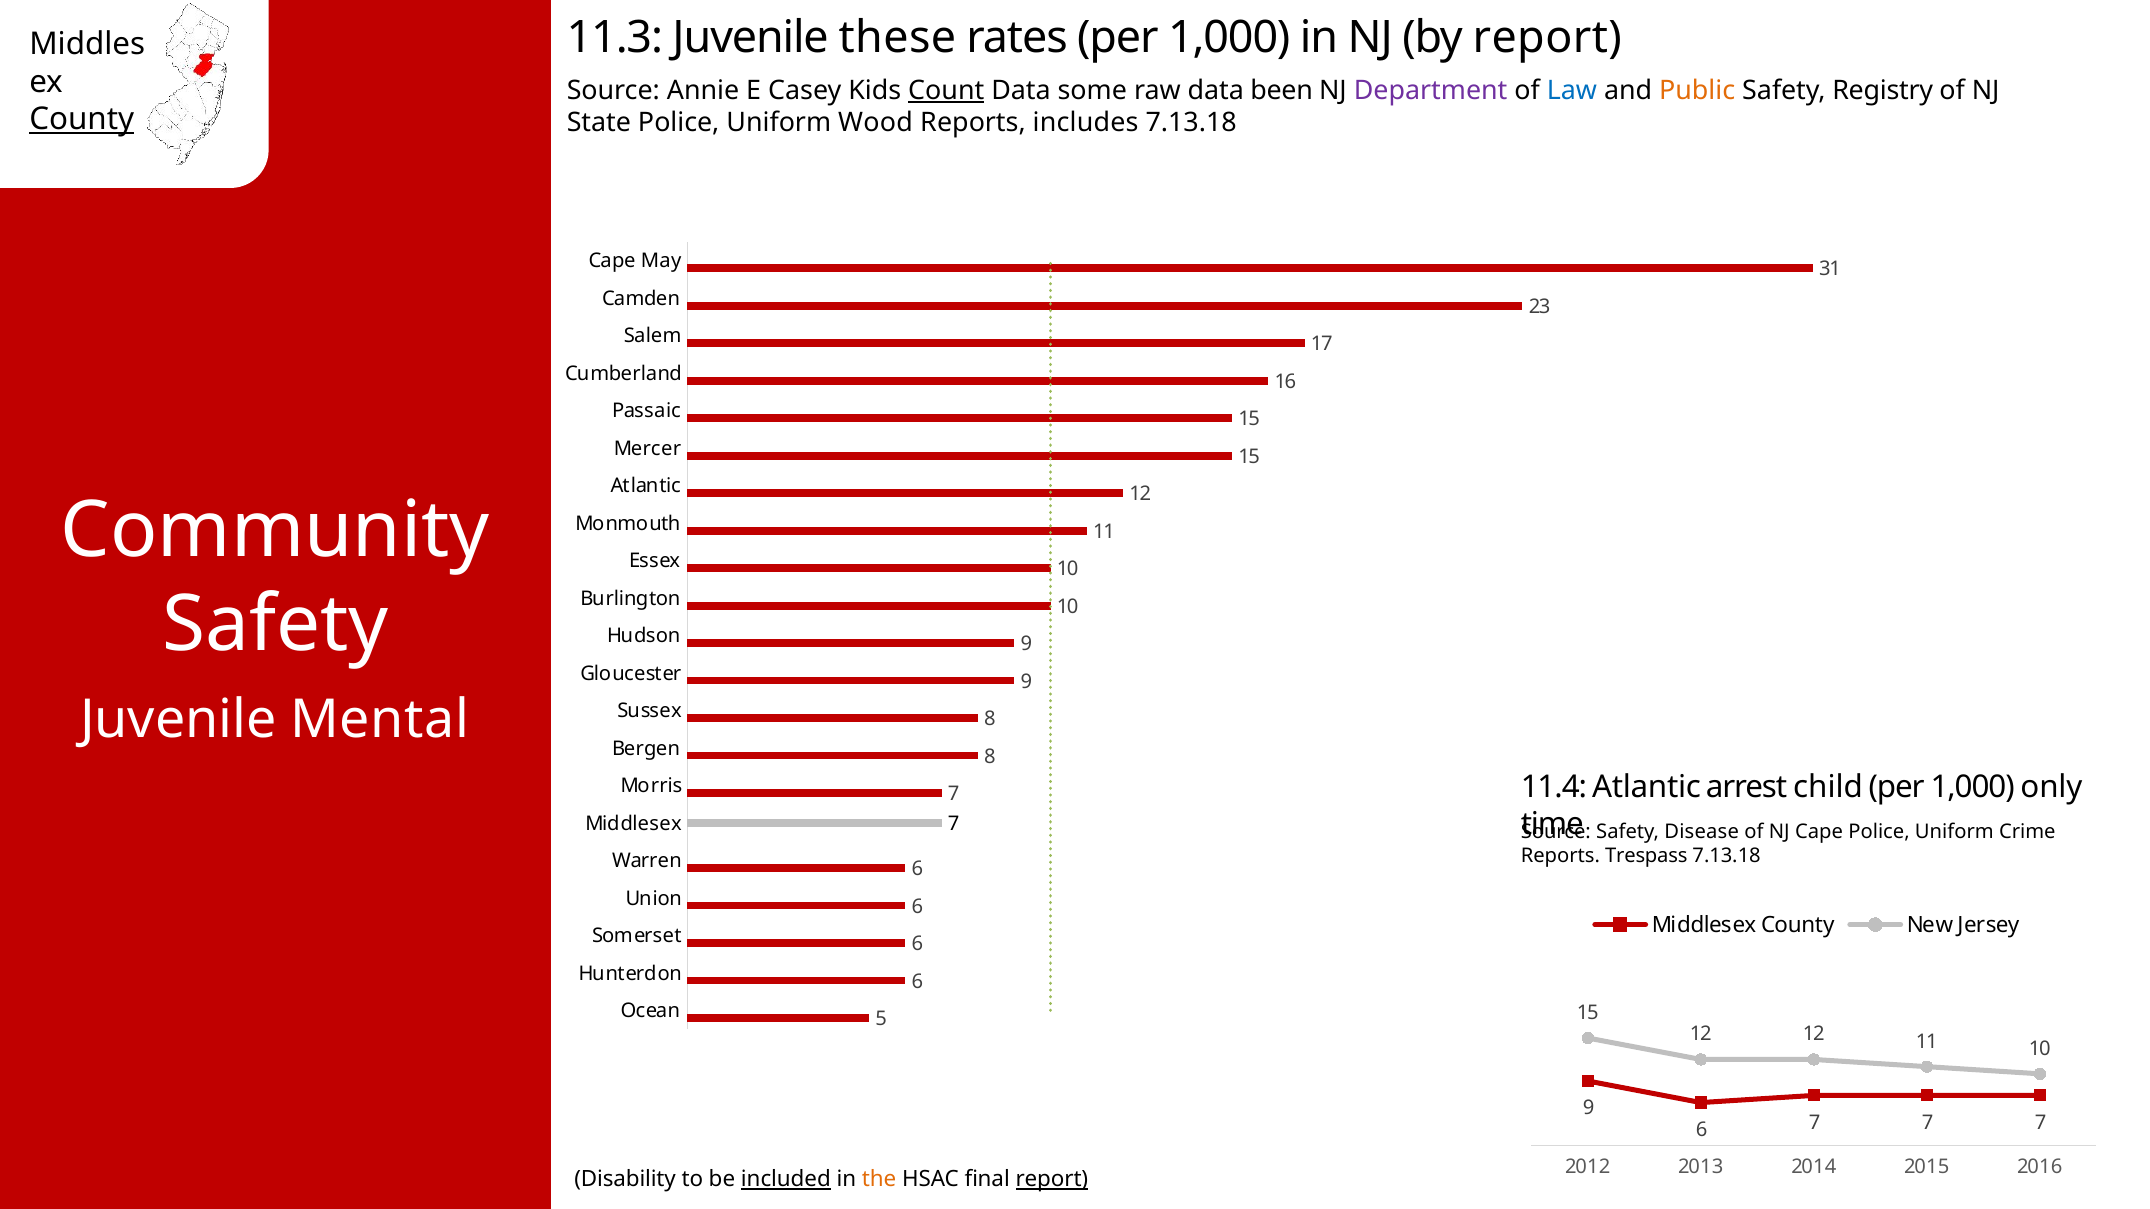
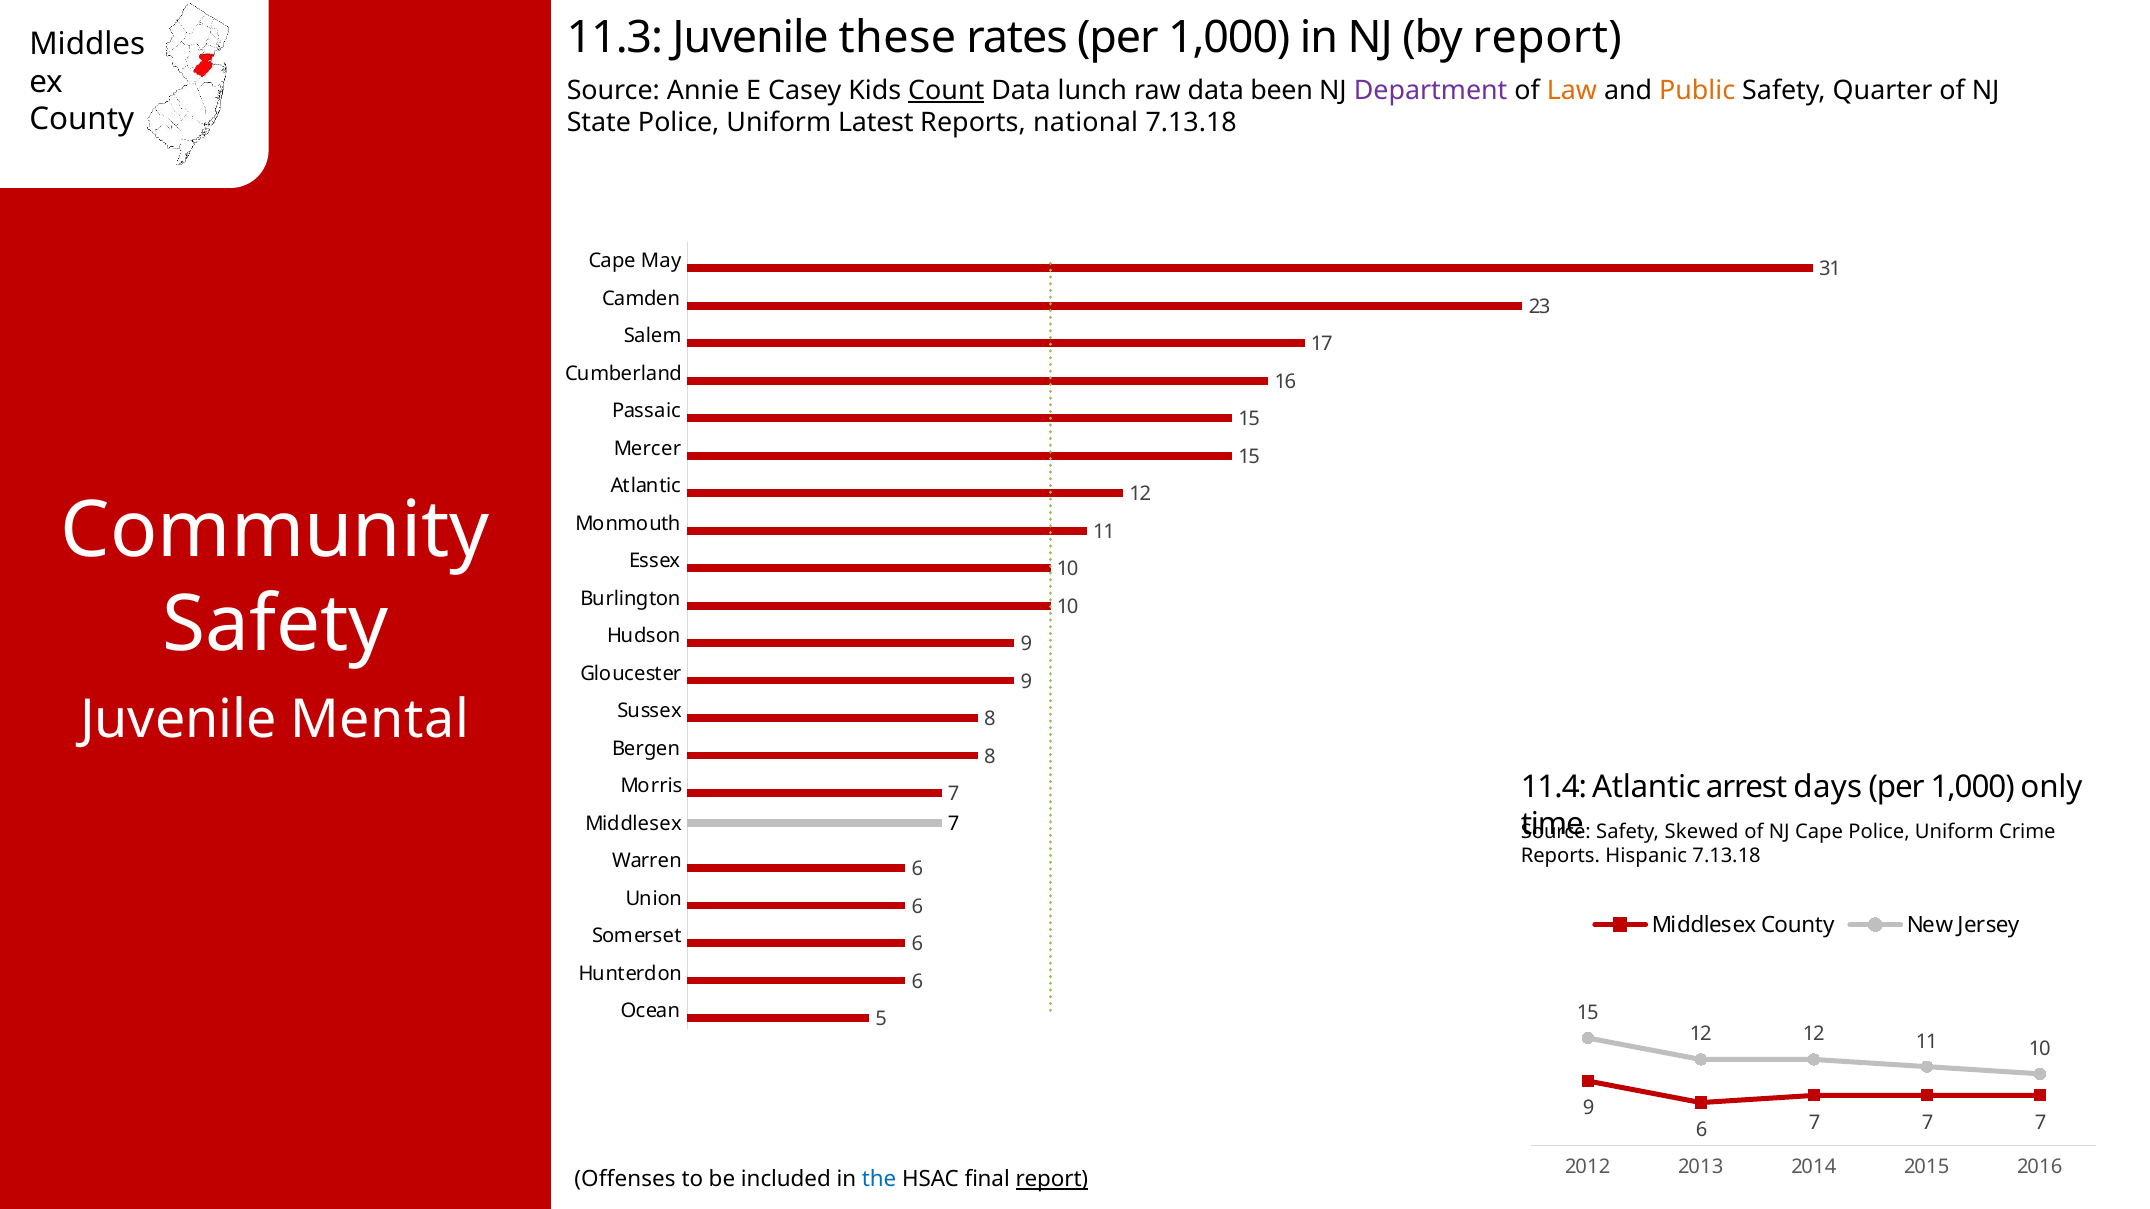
some: some -> lunch (1092, 91)
Law colour: blue -> orange (1572, 91)
Registry: Registry -> Quarter (1883, 91)
County underline: present -> none (82, 119)
Wood: Wood -> Latest (876, 123)
includes: includes -> national (1086, 123)
child: child -> days (1828, 787)
Disease: Disease -> Skewed (1702, 832)
Trespass: Trespass -> Hispanic (1646, 857)
Disability: Disability -> Offenses (625, 1180)
included underline: present -> none (786, 1180)
the colour: orange -> blue (879, 1180)
